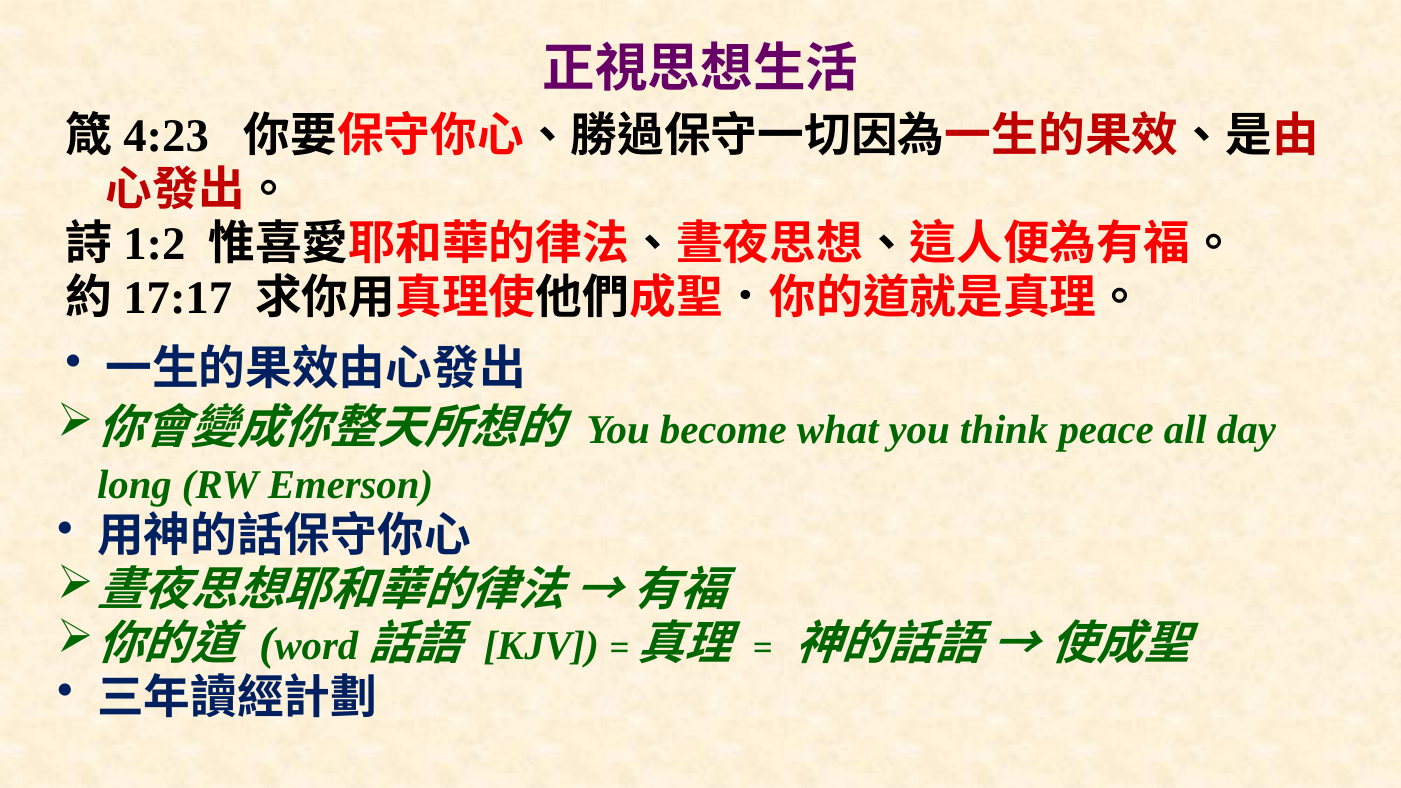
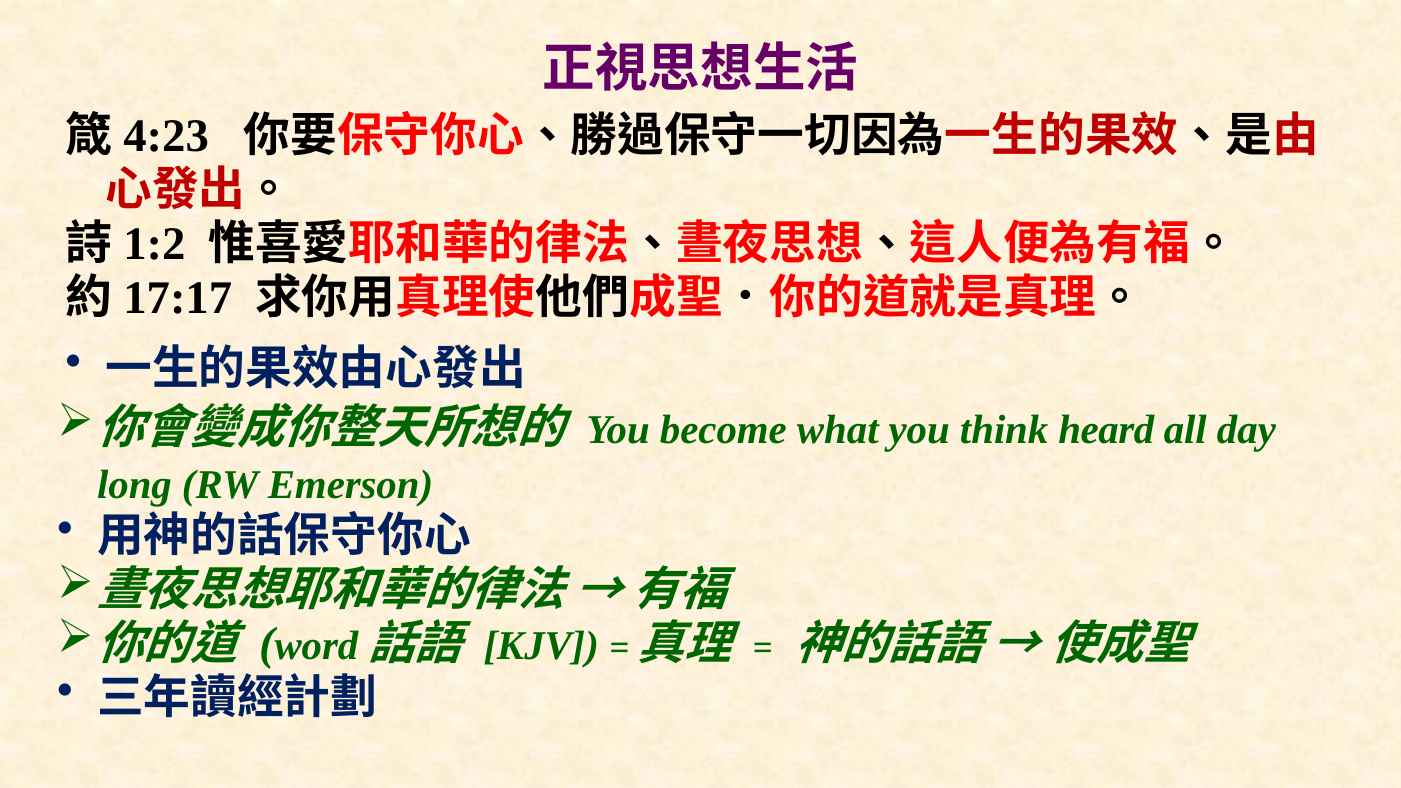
peace: peace -> heard (1106, 430)
